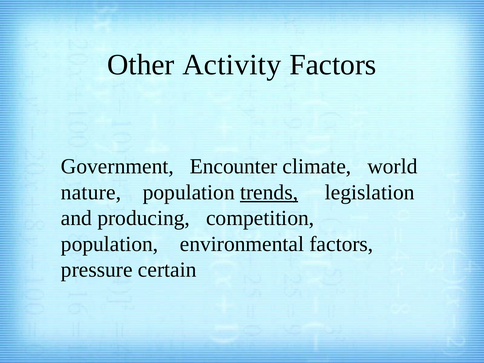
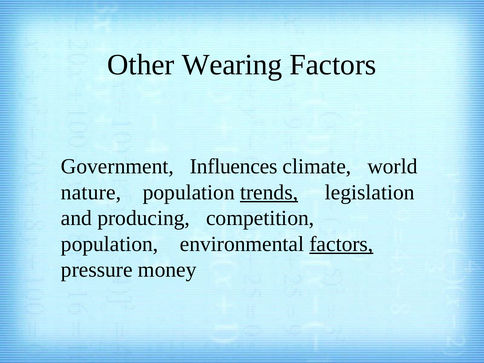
Activity: Activity -> Wearing (232, 65)
Encounter: Encounter -> Influences (234, 167)
factors underline: none -> present (341, 244)
certain: certain -> money (167, 270)
